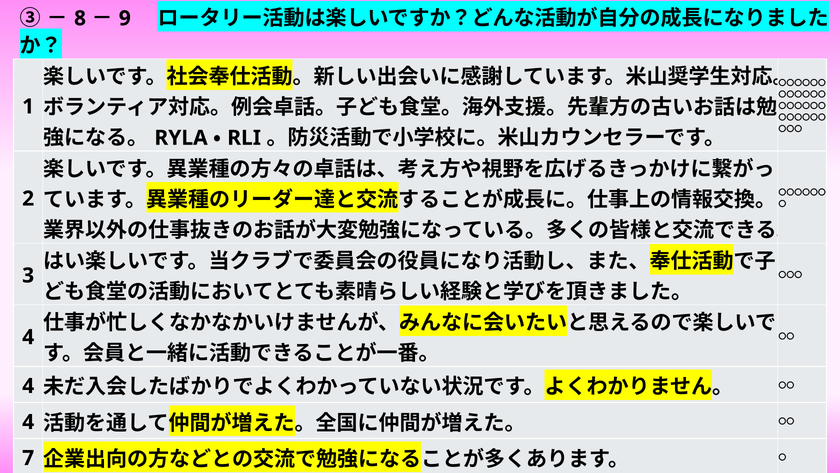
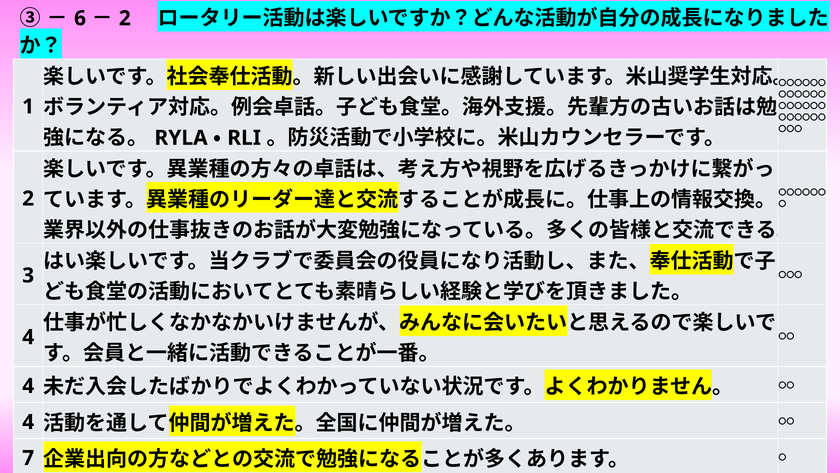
8: 8 -> 6 (80, 18)
9: 9 -> 2 (125, 18)
